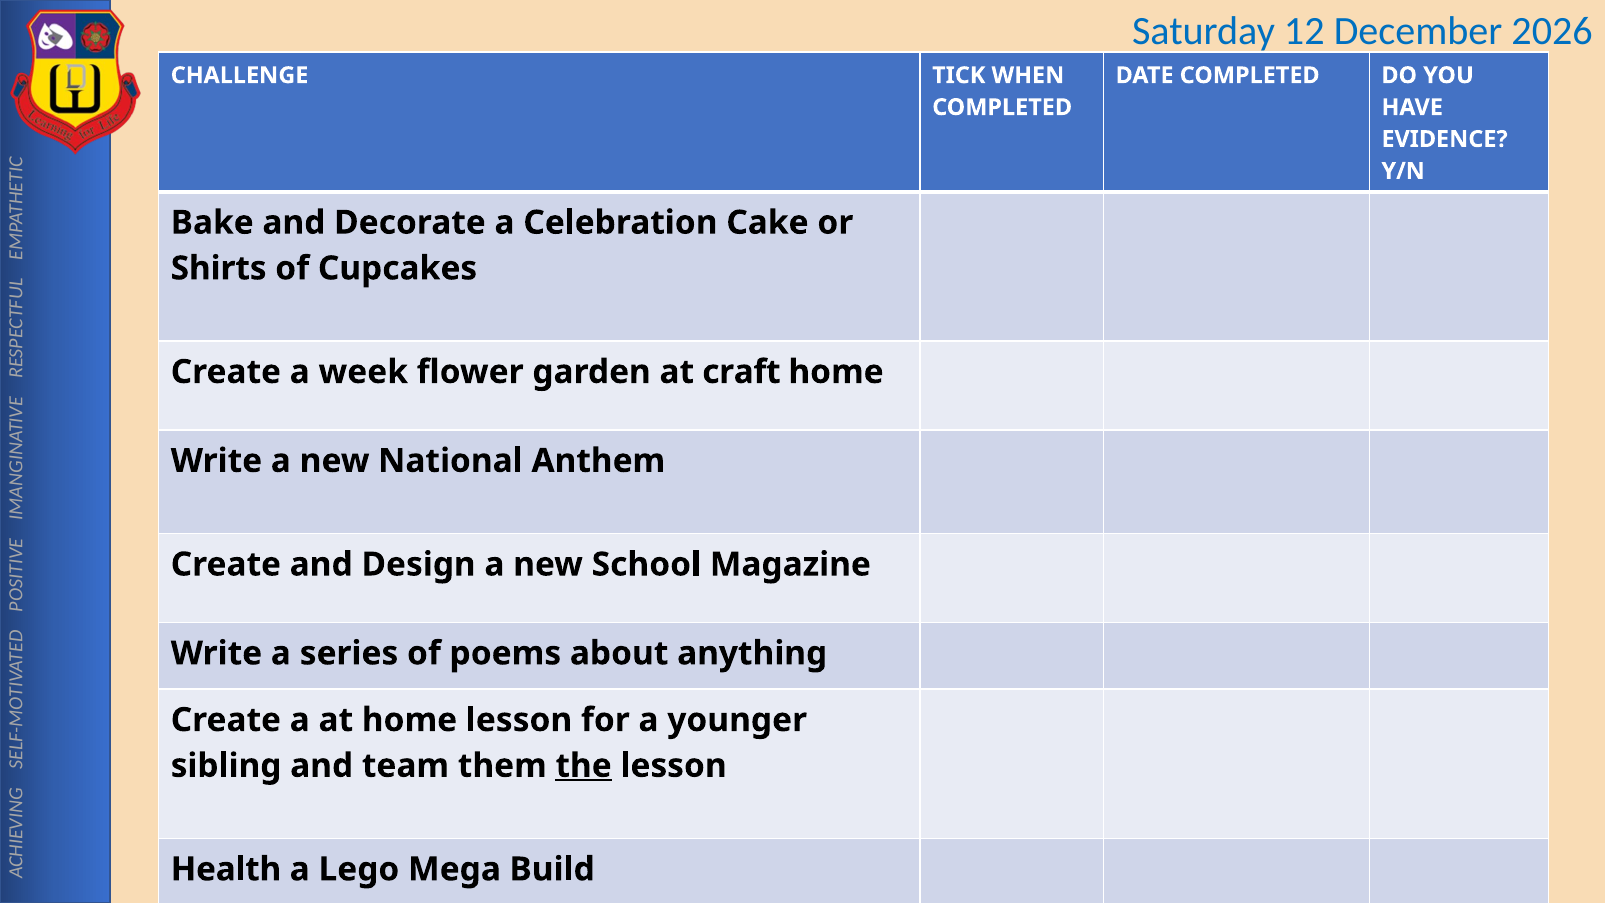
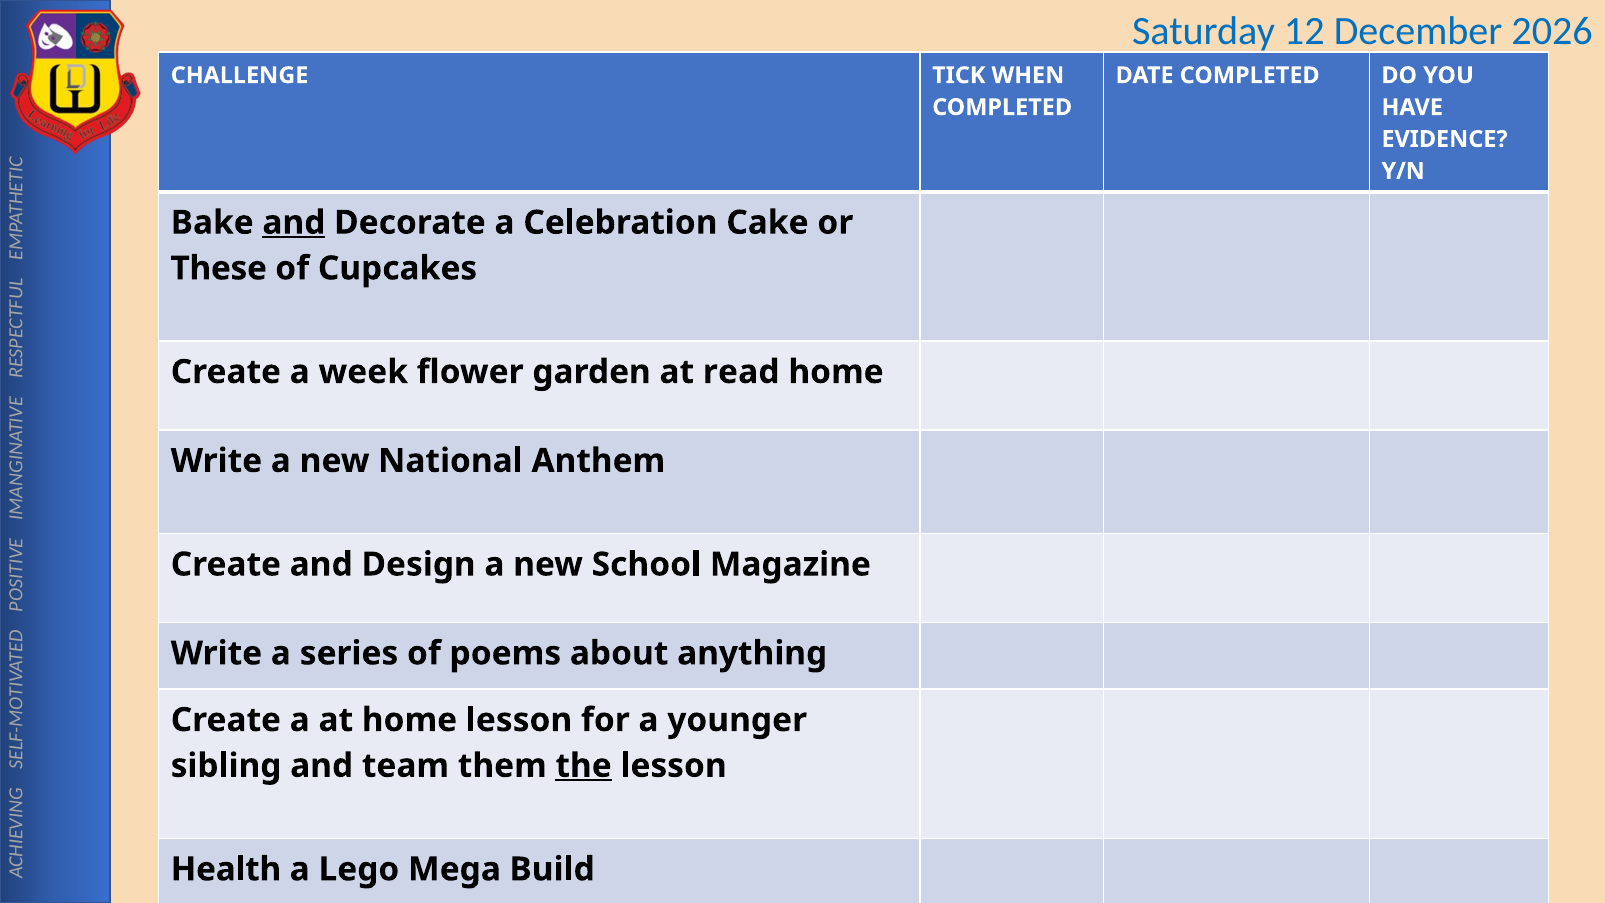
and underline: none -> present (294, 223)
Shirts: Shirts -> These (219, 268)
craft: craft -> read (741, 372)
